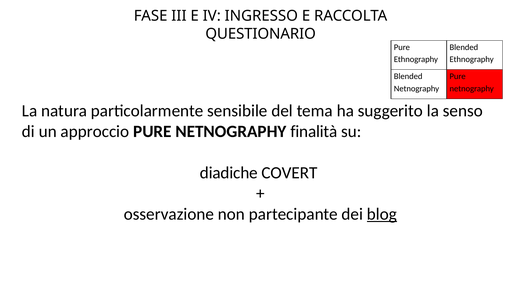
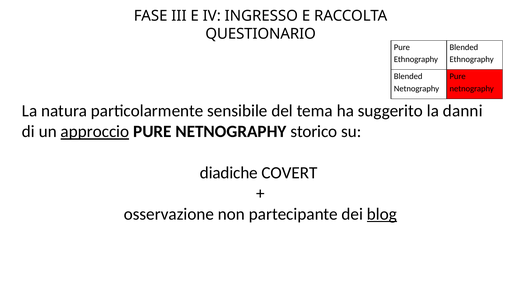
senso: senso -> danni (463, 111)
approccio underline: none -> present (95, 131)
finalità: finalità -> storico (314, 131)
